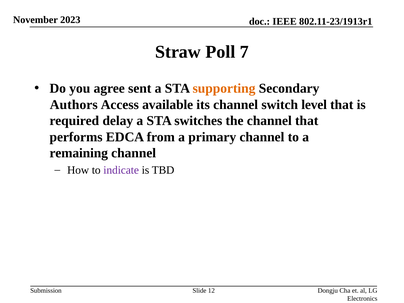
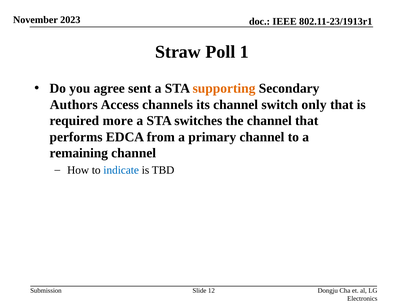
7: 7 -> 1 (244, 52)
available: available -> channels (168, 105)
level: level -> only (314, 105)
delay: delay -> more (118, 121)
indicate colour: purple -> blue (121, 170)
